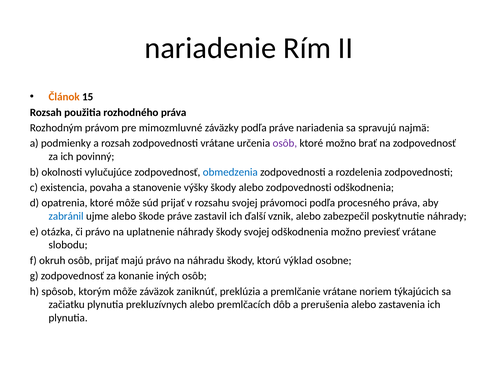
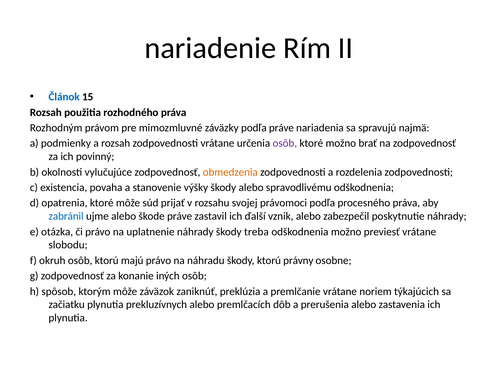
Článok colour: orange -> blue (64, 97)
obmedzenia colour: blue -> orange (230, 172)
alebo zodpovednosti: zodpovednosti -> spravodlivému (299, 188)
škody svojej: svojej -> treba (256, 232)
osôb prijať: prijať -> ktorú (107, 261)
výklad: výklad -> právny (298, 261)
